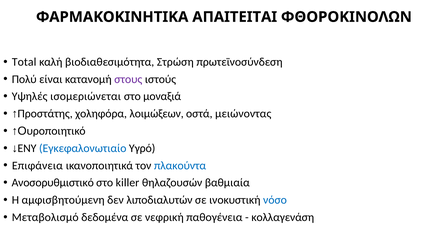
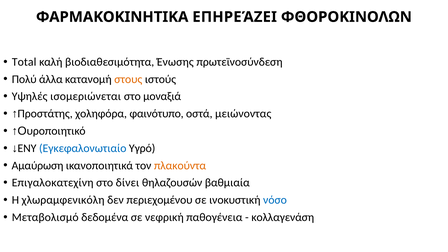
ΑΠΑΙΤΕΙΤΑΙ: ΑΠΑΙΤΕΙΤΑΙ -> ΕΠΗΡΕΆΖΕΙ (235, 17)
Στρώση: Στρώση -> Ένωσης (175, 62)
είναι: είναι -> άλλα (51, 79)
στους colour: purple -> orange (128, 79)
λοιμώξεων: λοιμώξεων -> φαινότυπο (157, 114)
Επιφάνεια: Επιφάνεια -> Αμαύρωση (38, 166)
πλακούντα colour: blue -> orange (180, 166)
Ανοσορυθμιστικό: Ανοσορυθμιστικό -> Επιγαλοκατεχίνη (53, 183)
killer: killer -> δίνει (127, 183)
αμφισβητούμενη: αμφισβητούμενη -> χλωραμφενικόλη (63, 200)
λιποδιαλυτών: λιποδιαλυτών -> περιεχομένου (159, 200)
